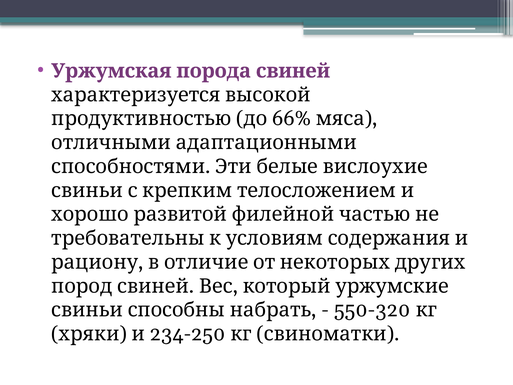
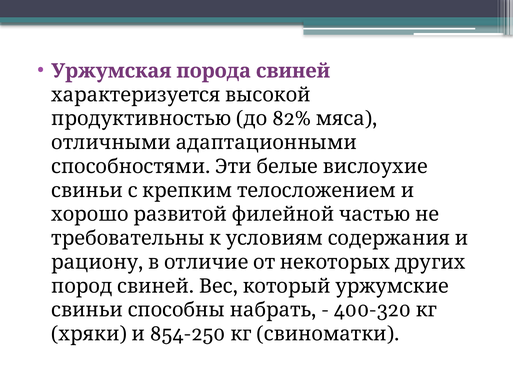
66%: 66% -> 82% (292, 119)
550-320: 550-320 -> 400-320 (372, 310)
234-250: 234-250 -> 854-250 (188, 334)
